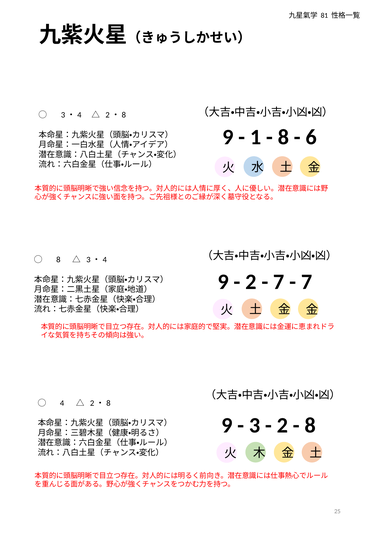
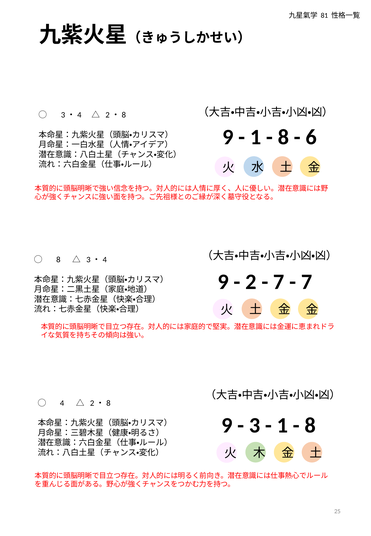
2: 2 -> 1 (282, 425)
